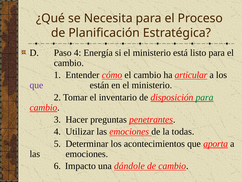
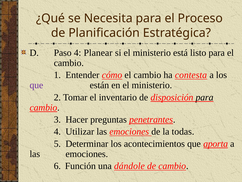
Energía: Energía -> Planear (98, 53)
articular: articular -> contesta (191, 75)
para colour: green -> black (205, 97)
Impacto: Impacto -> Función (80, 166)
